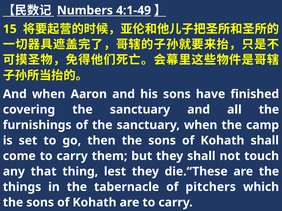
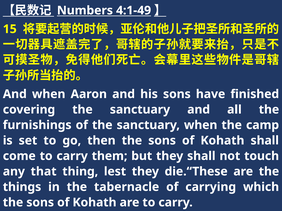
pitchers: pitchers -> carrying (211, 187)
